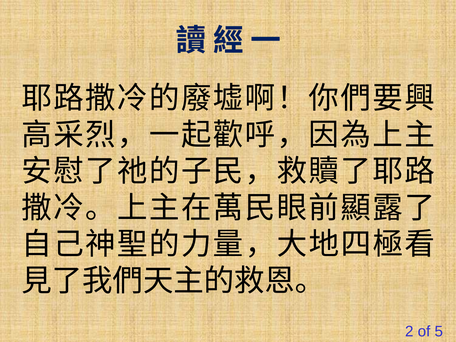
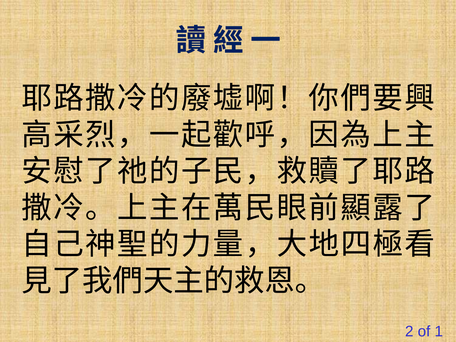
5: 5 -> 1 (439, 332)
